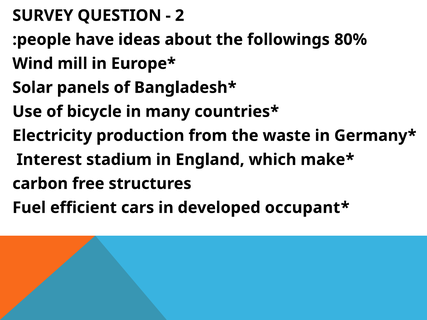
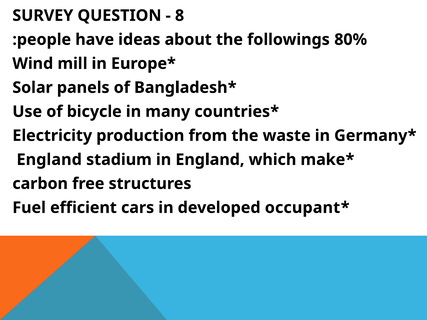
2: 2 -> 8 (180, 16)
Interest: Interest -> England (49, 160)
